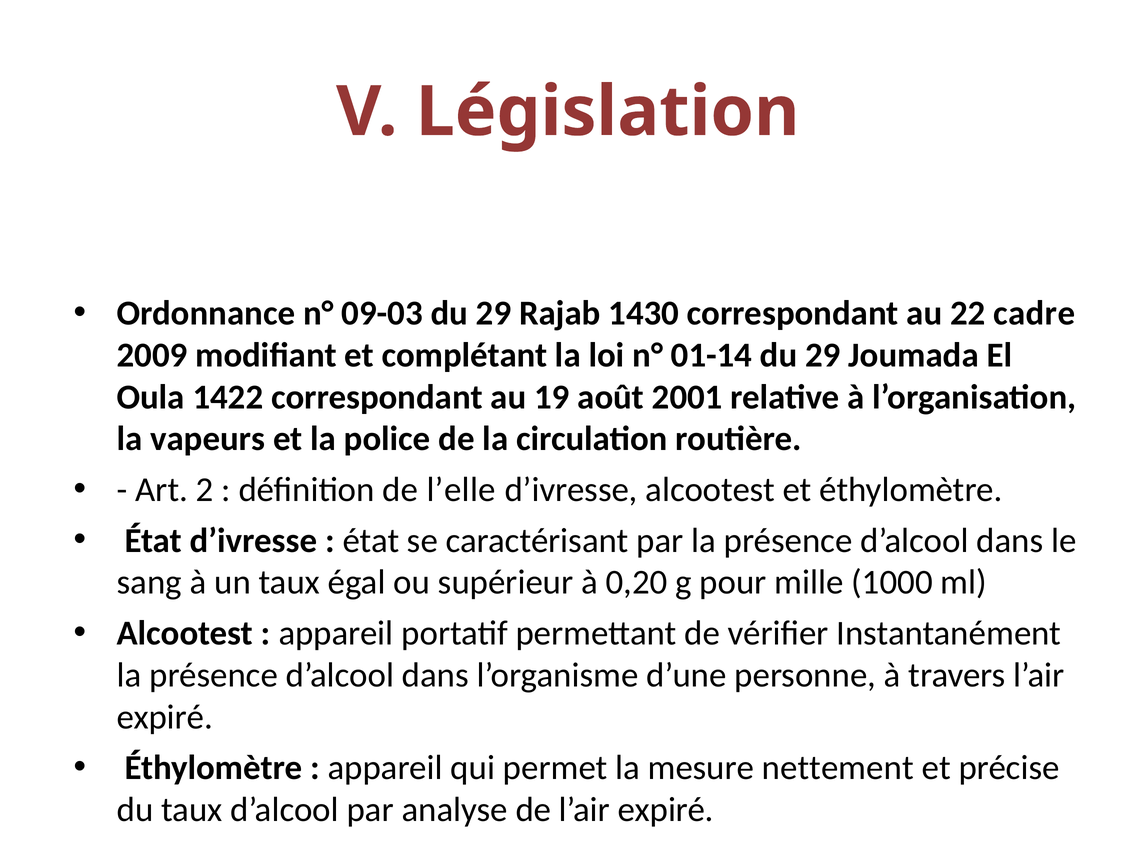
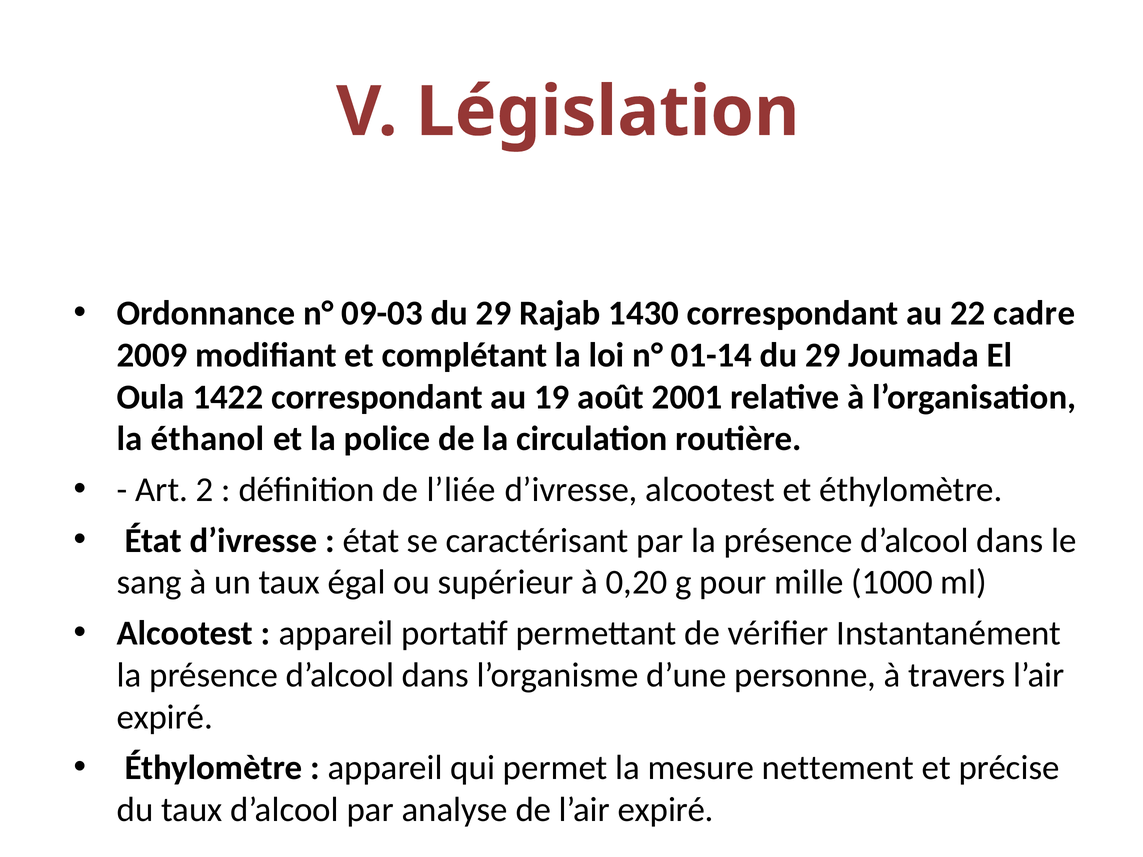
vapeurs: vapeurs -> éthanol (208, 439)
l’elle: l’elle -> l’liée (461, 490)
